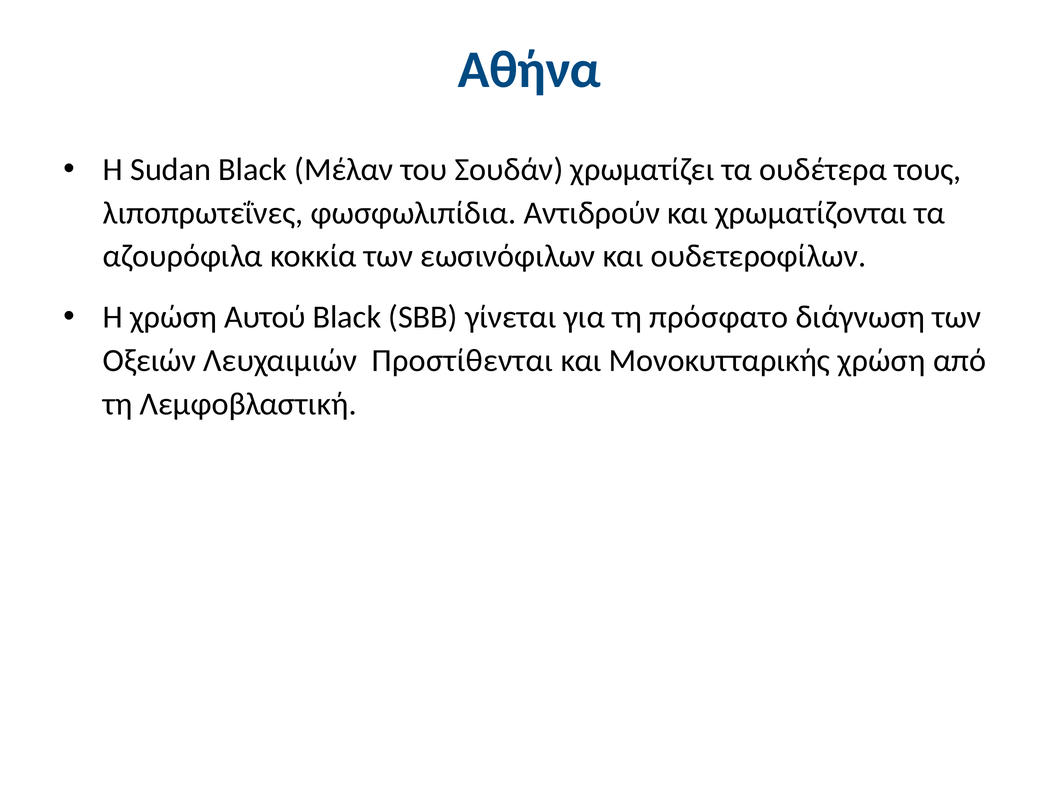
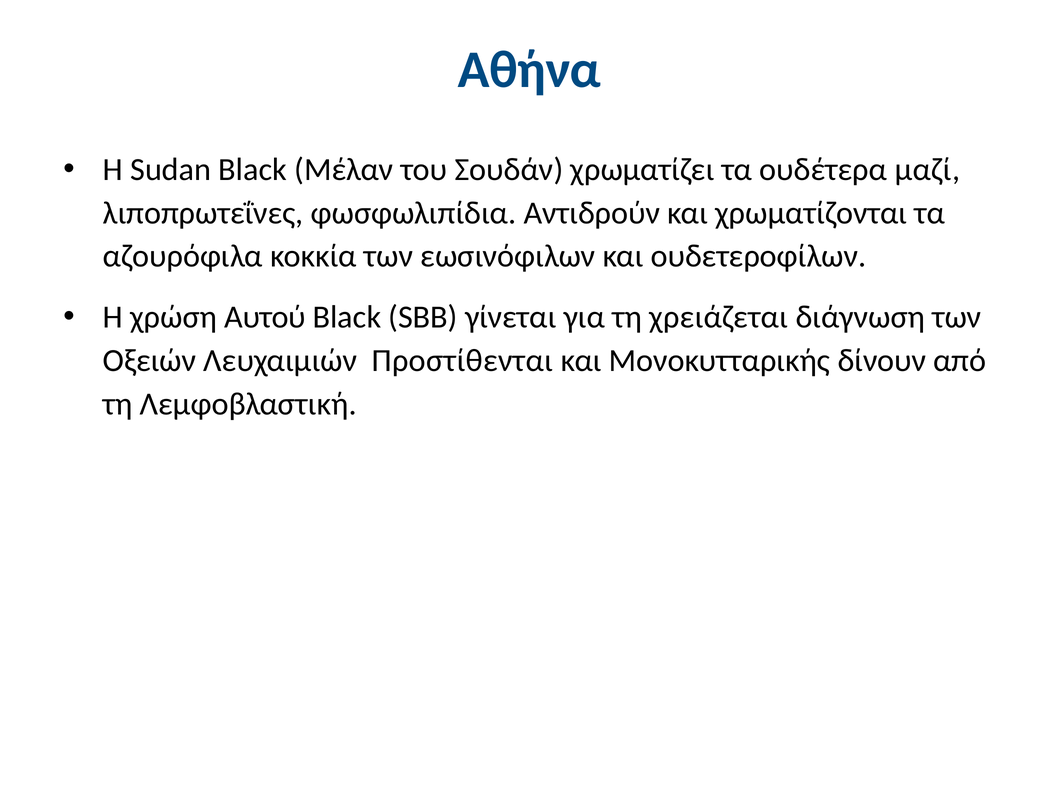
τους: τους -> μαζί (927, 170)
πρόσφατο: πρόσφατο -> χρειάζεται (719, 317)
Μονοκυτταρικής χρώση: χρώση -> δίνουν (882, 361)
